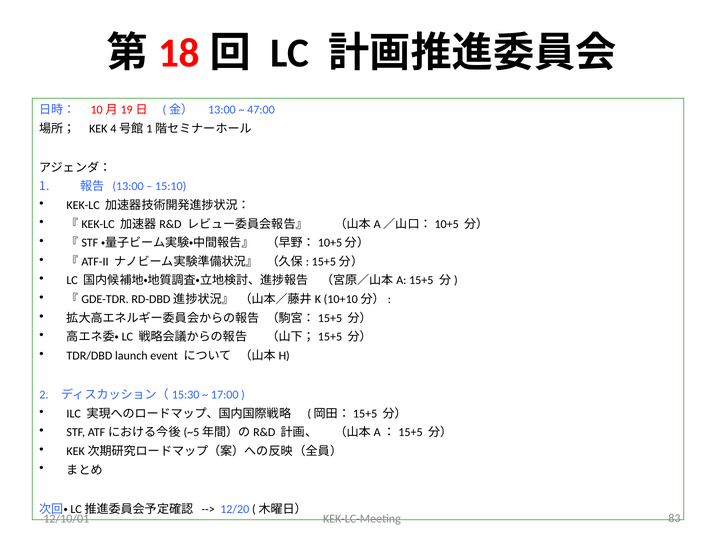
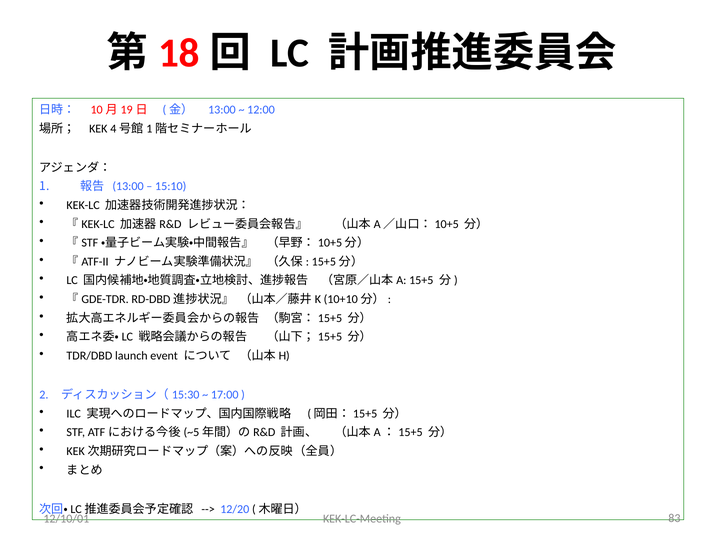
47:00: 47:00 -> 12:00 (261, 110)
